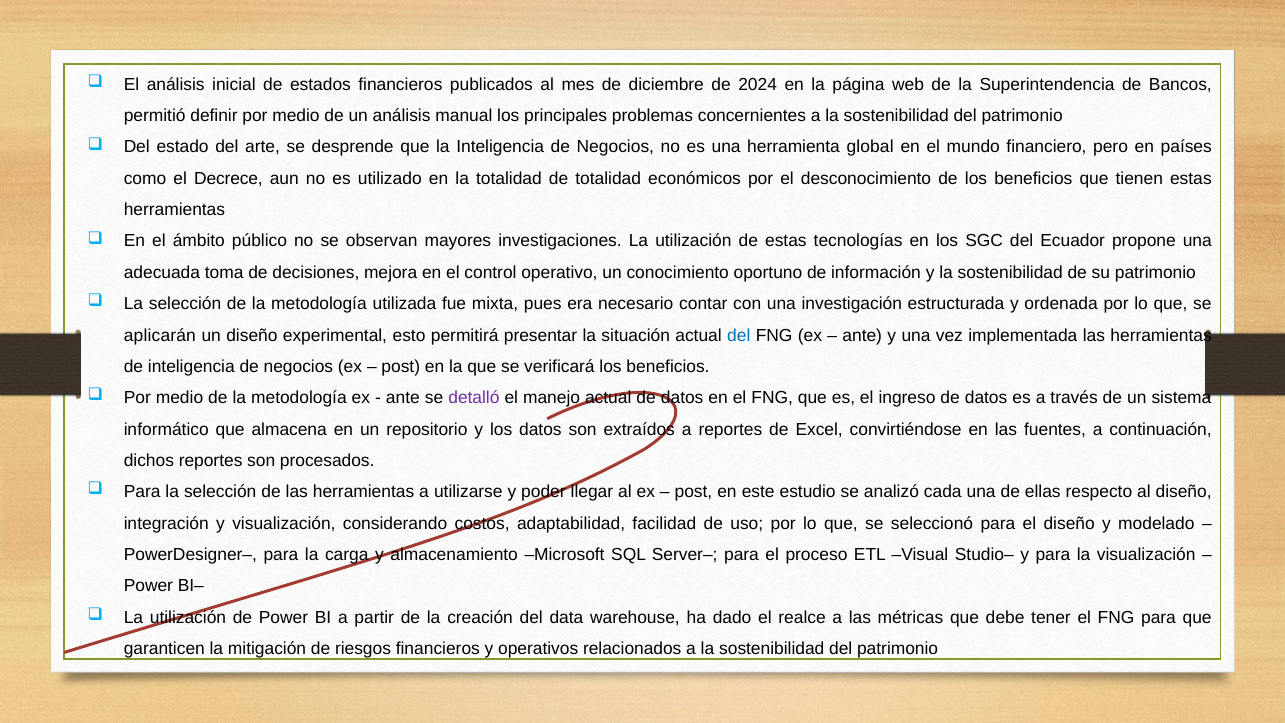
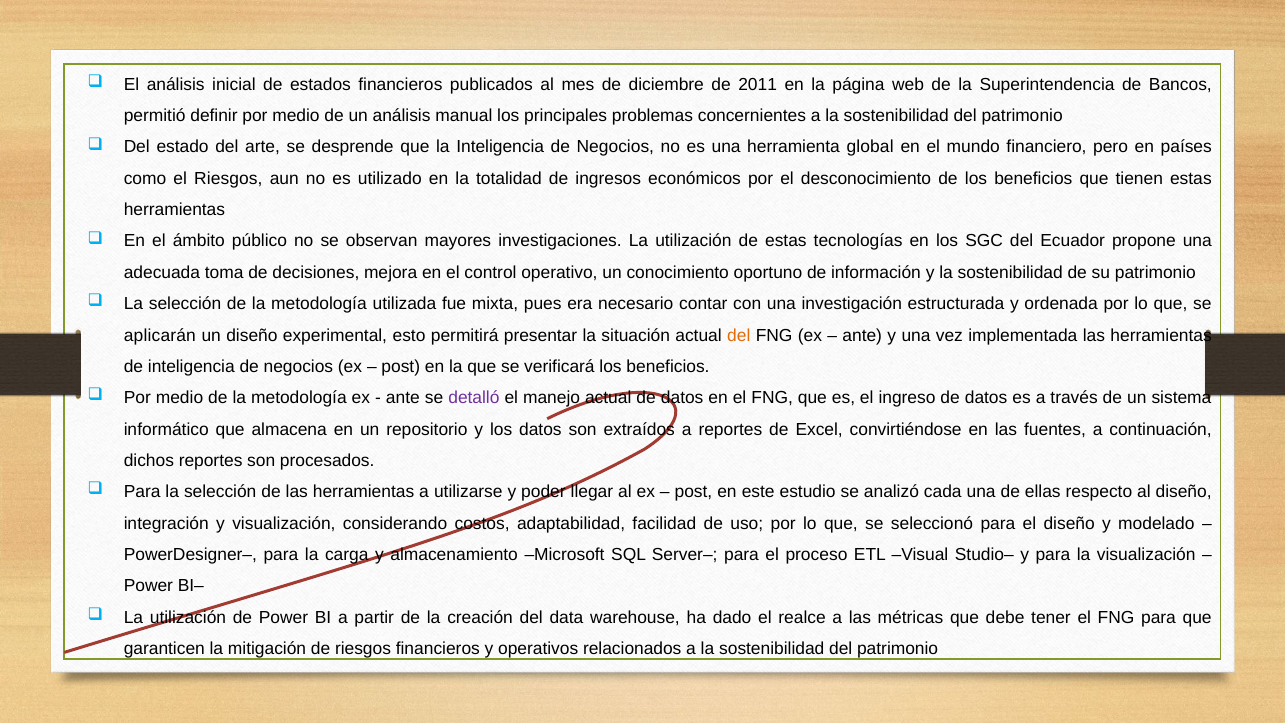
2024: 2024 -> 2011 (758, 84)
el Decrece: Decrece -> Riesgos (228, 178)
de totalidad: totalidad -> ingresos (608, 178)
del colour: blue -> orange (739, 335)
